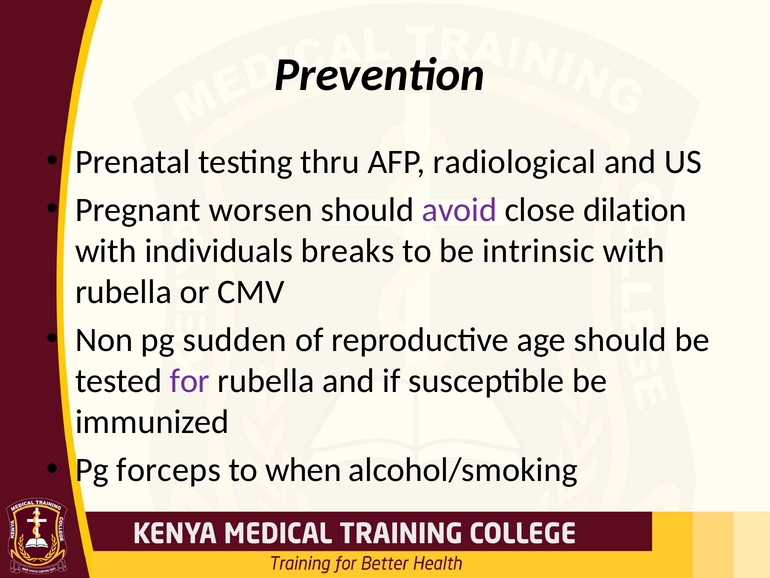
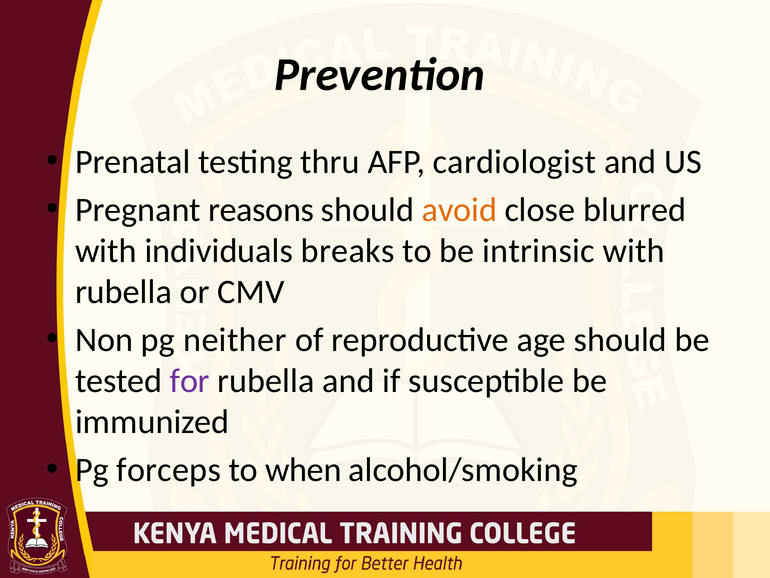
radiological: radiological -> cardiologist (514, 162)
worsen: worsen -> reasons (261, 210)
avoid colour: purple -> orange (459, 210)
dilation: dilation -> blurred (635, 210)
sudden: sudden -> neither (235, 340)
